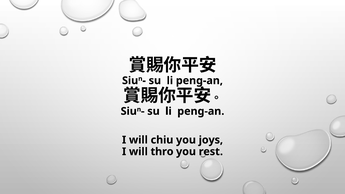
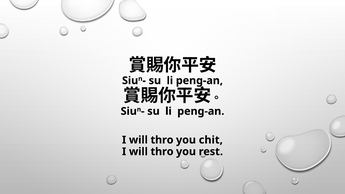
chiu: chiu -> thro (162, 140)
joys: joys -> chit (211, 140)
